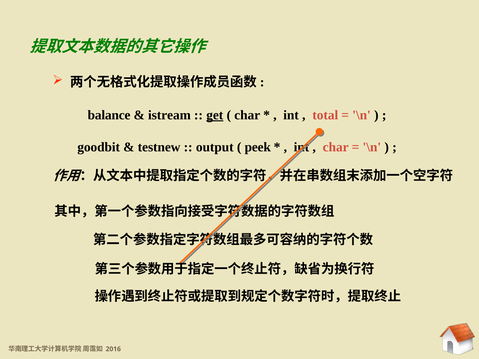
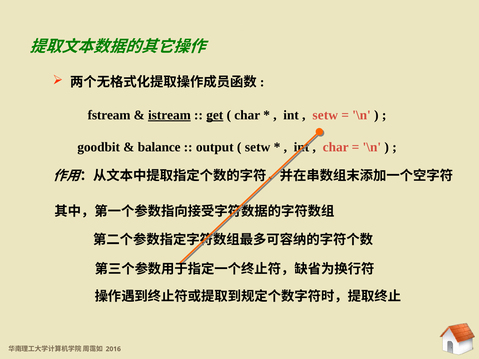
balance: balance -> fstream (109, 115)
istream underline: none -> present (169, 115)
total: total -> setw (325, 115)
testnew: testnew -> balance (159, 147)
peek: peek -> setw (258, 147)
